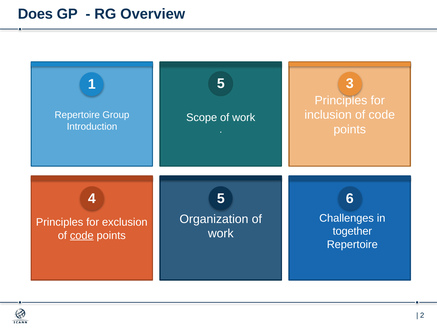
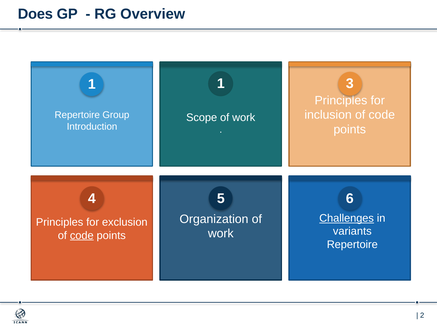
1 5: 5 -> 1 (221, 84)
Challenges underline: none -> present (347, 218)
together: together -> variants (352, 231)
